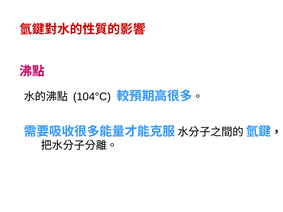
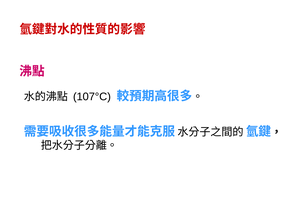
104°C: 104°C -> 107°C (92, 97)
